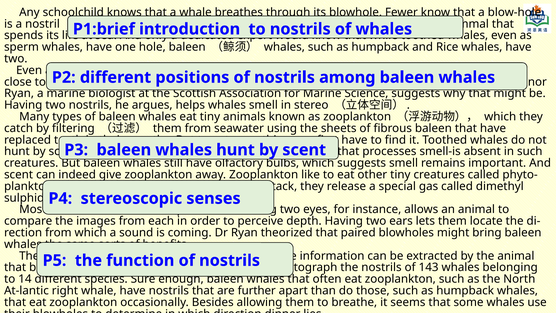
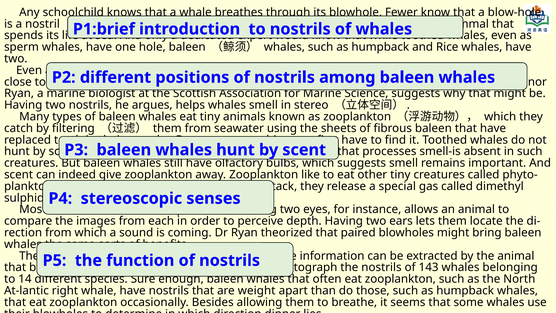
are further: further -> weight (257, 290)
